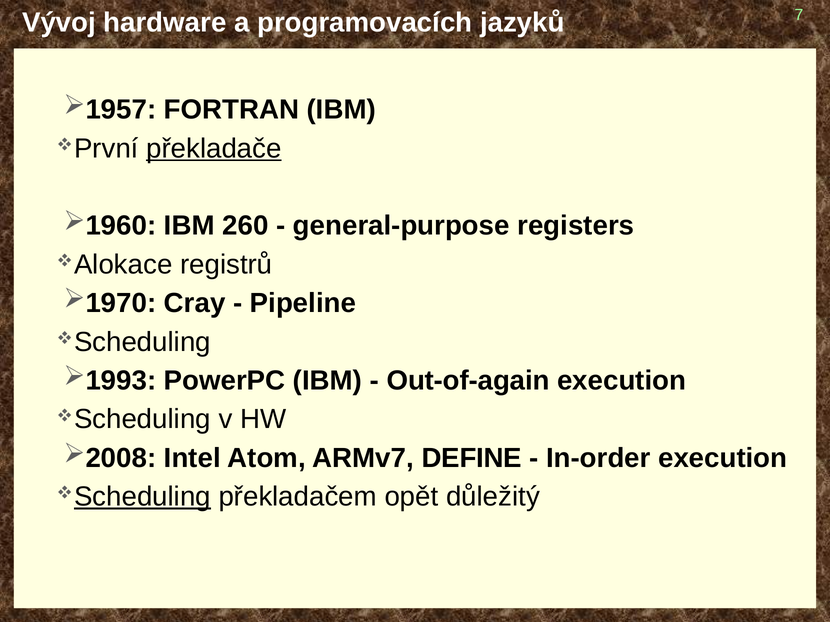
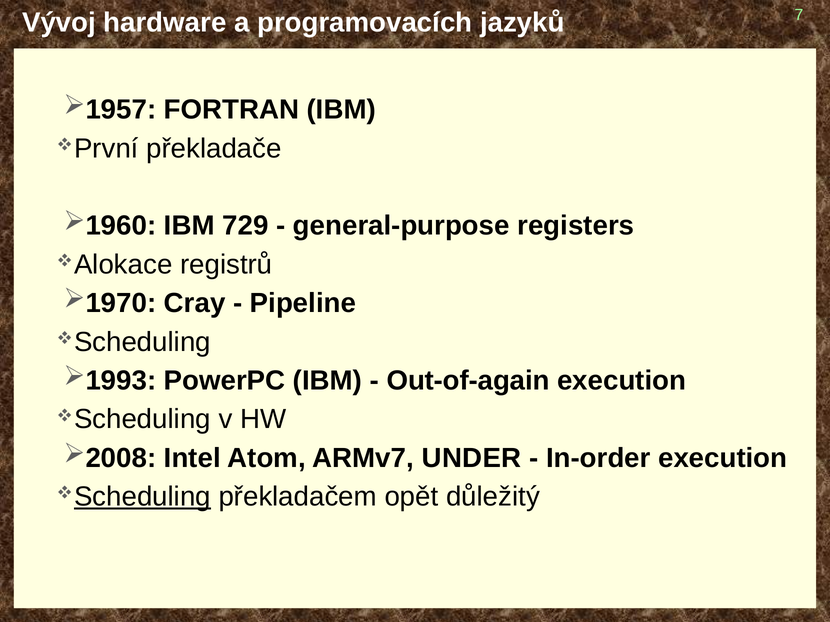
překladače underline: present -> none (214, 149)
260: 260 -> 729 (245, 226)
DEFINE: DEFINE -> UNDER (472, 458)
